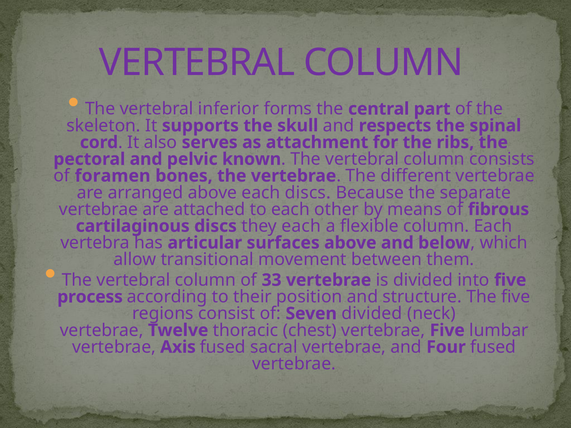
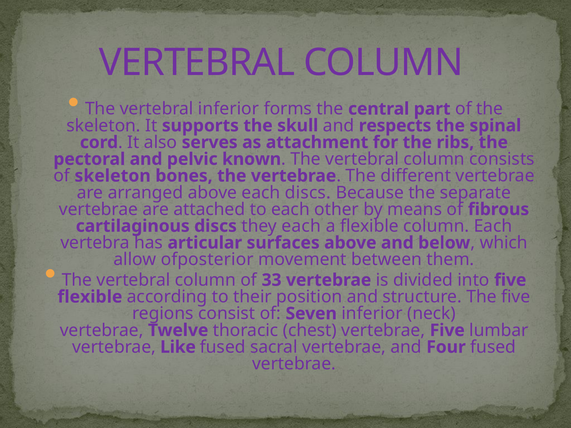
of foramen: foramen -> skeleton (113, 176)
transitional: transitional -> ofposterior (207, 260)
process: process -> flexible (90, 297)
Seven divided: divided -> inferior (372, 314)
Axis: Axis -> Like (178, 347)
